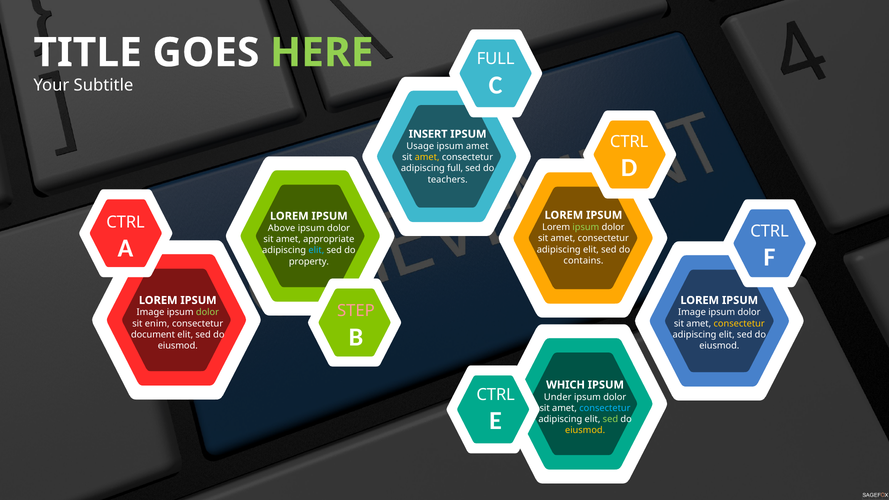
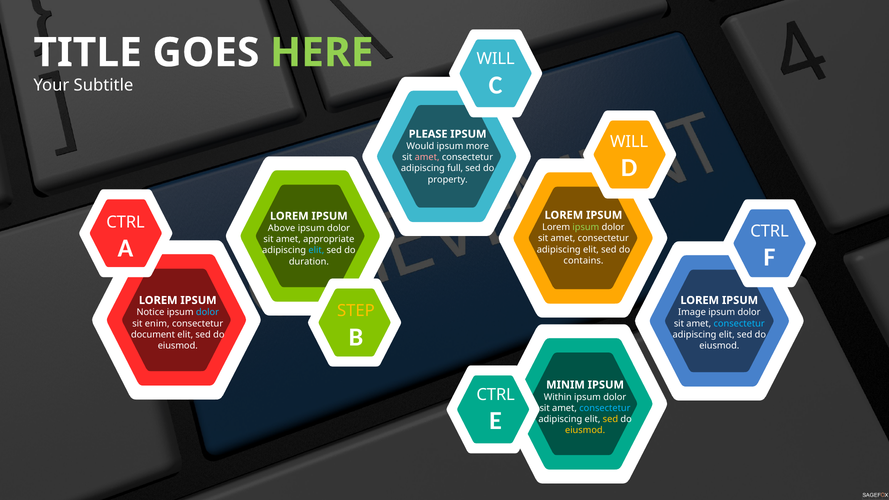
FULL: FULL -> WILL (496, 59)
INSERT: INSERT -> PLEASE (428, 134)
CTRL: CTRL -> WILL (629, 142)
Usage: Usage -> Would (420, 146)
ipsum amet: amet -> more (477, 146)
amet colour: yellow -> pink (427, 157)
teachers: teachers -> property (448, 180)
property: property -> duration (309, 262)
STEP colour: pink -> yellow (356, 311)
Image: Image -> Notice (150, 312)
dolor colour: light green -> light blue (207, 312)
consectetur colour: yellow -> light blue (739, 324)
WHICH: WHICH -> MINIM (565, 385)
Under: Under -> Within (558, 397)
sed colour: light green -> yellow (610, 419)
